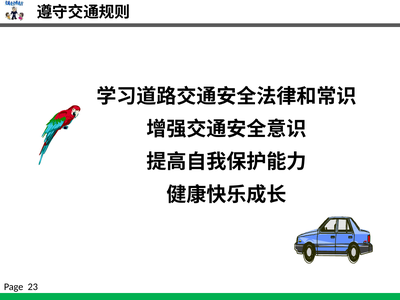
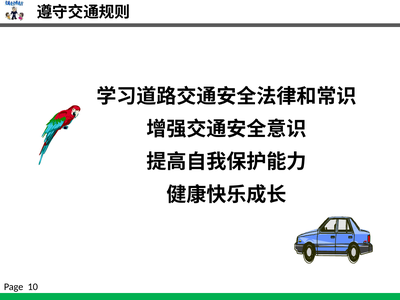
23: 23 -> 10 (33, 287)
